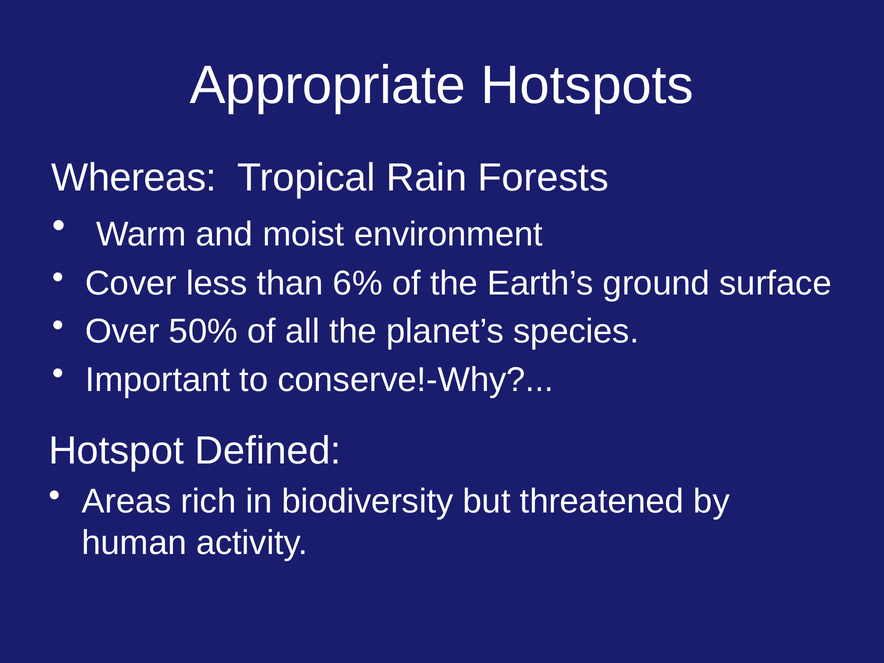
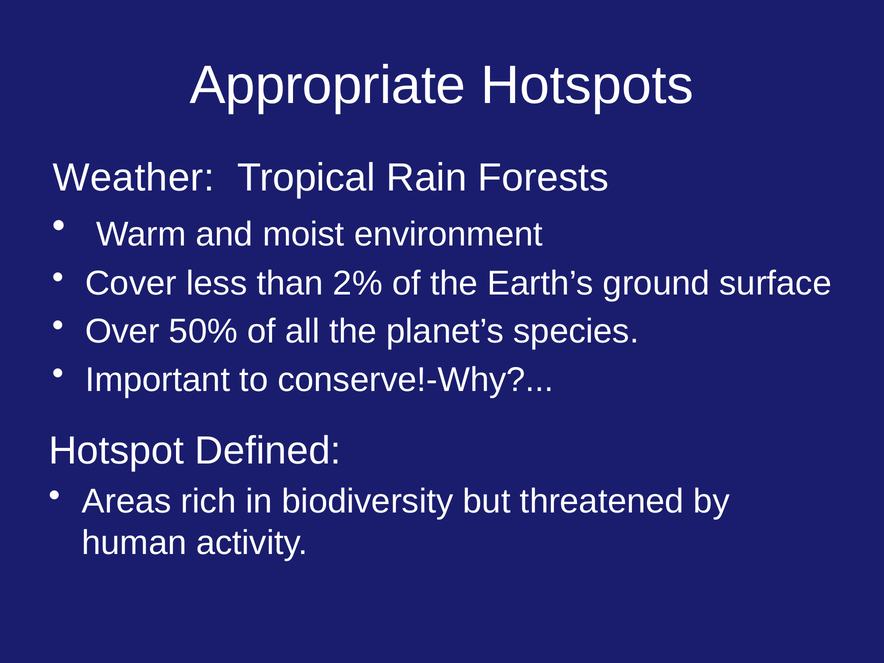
Whereas: Whereas -> Weather (134, 178)
6%: 6% -> 2% (358, 283)
